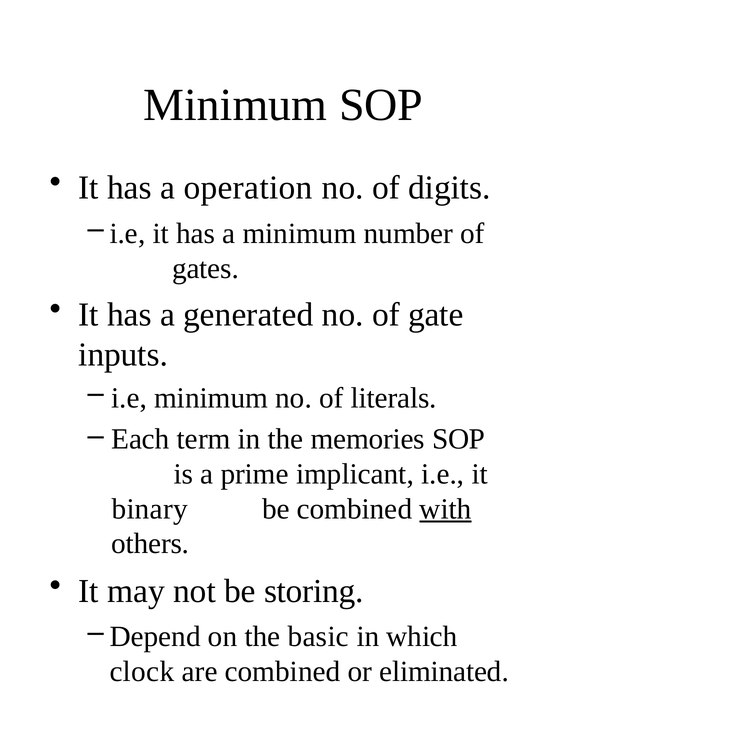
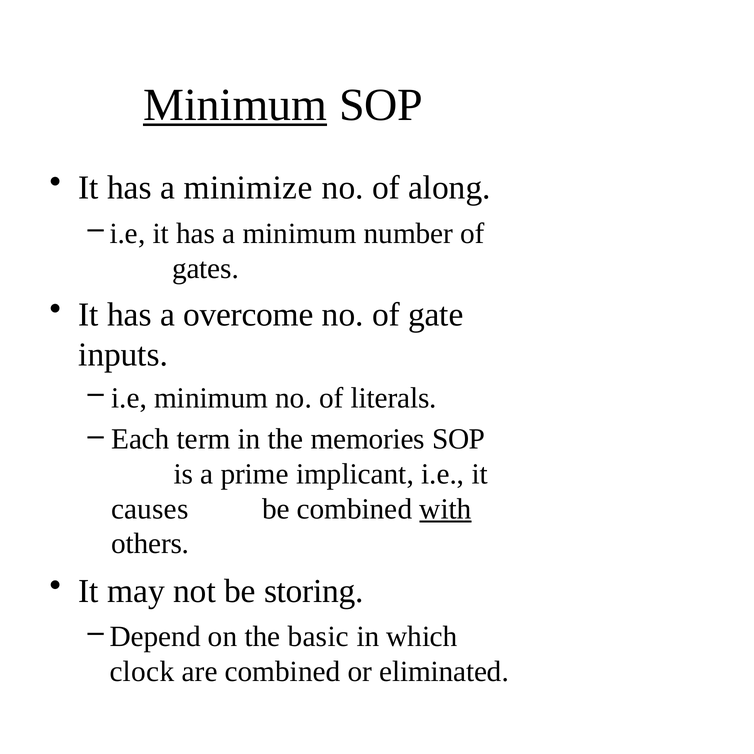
Minimum underline: none -> present (235, 105)
operation: operation -> minimize (248, 188)
digits: digits -> along (449, 188)
generated: generated -> overcome (248, 315)
binary: binary -> causes (150, 509)
